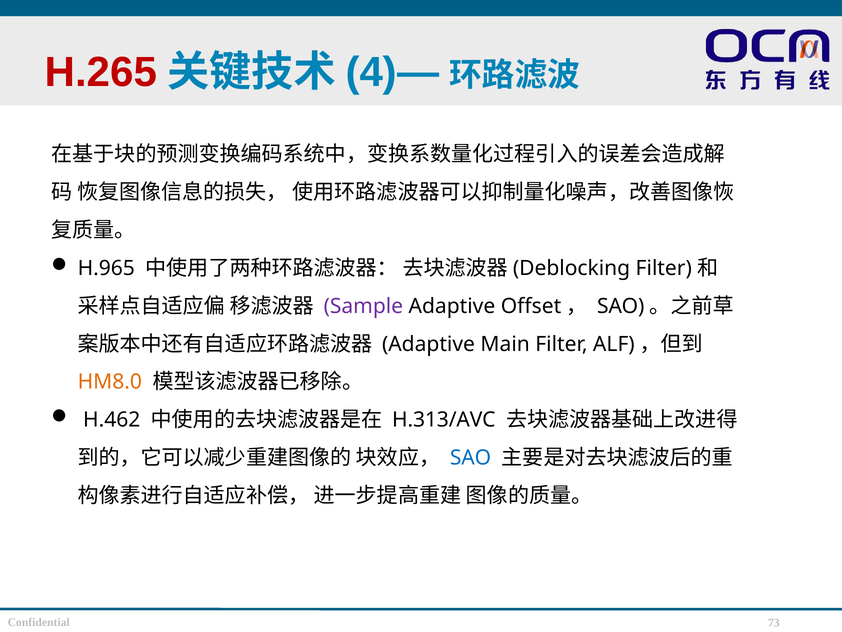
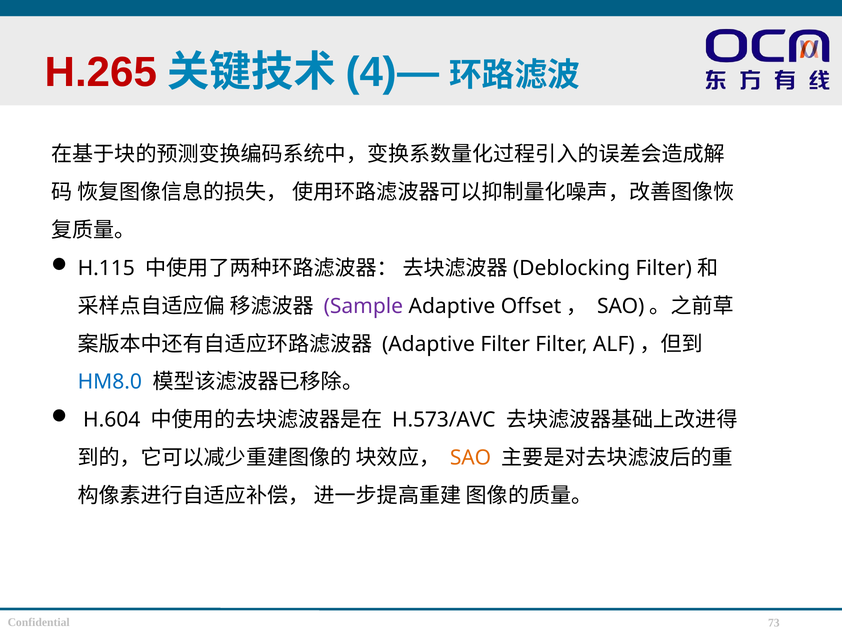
H.965: H.965 -> H.115 (106, 268)
Adaptive Main: Main -> Filter (505, 344)
HM8.0 colour: orange -> blue (110, 382)
H.462: H.462 -> H.604 (112, 420)
H.313/AVC: H.313/AVC -> H.573/AVC (444, 420)
SAO colour: blue -> orange (471, 457)
